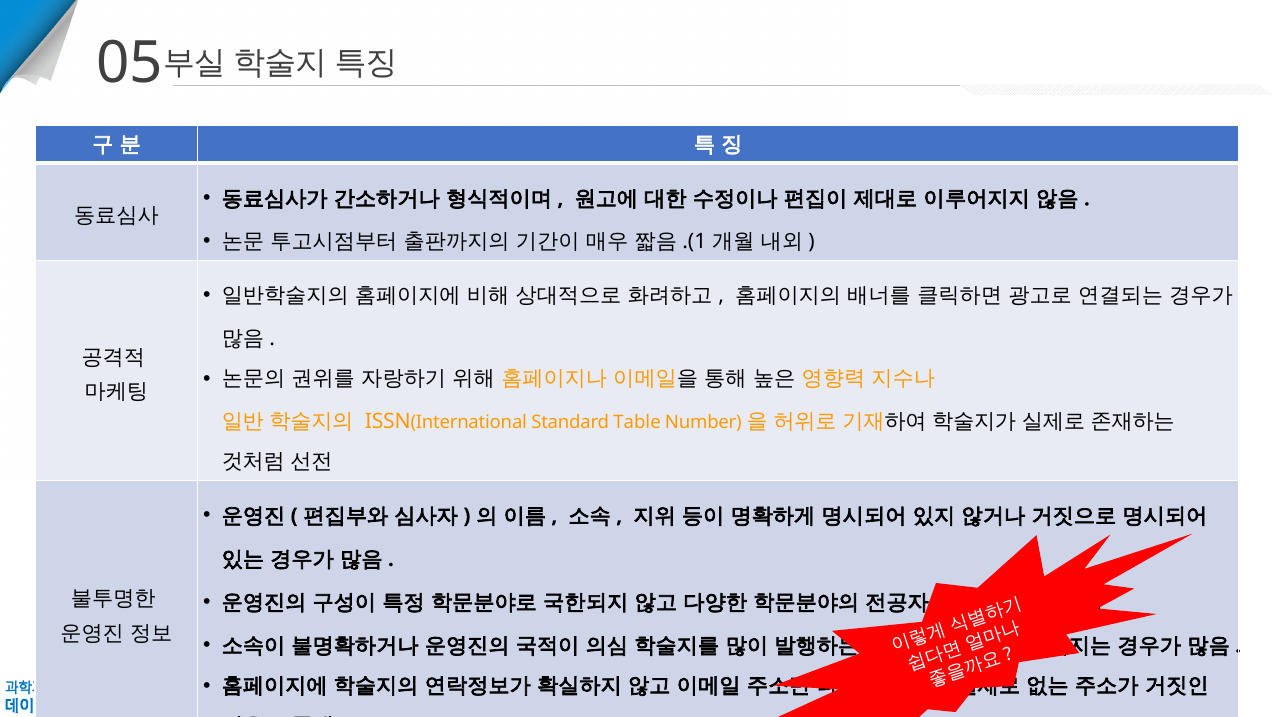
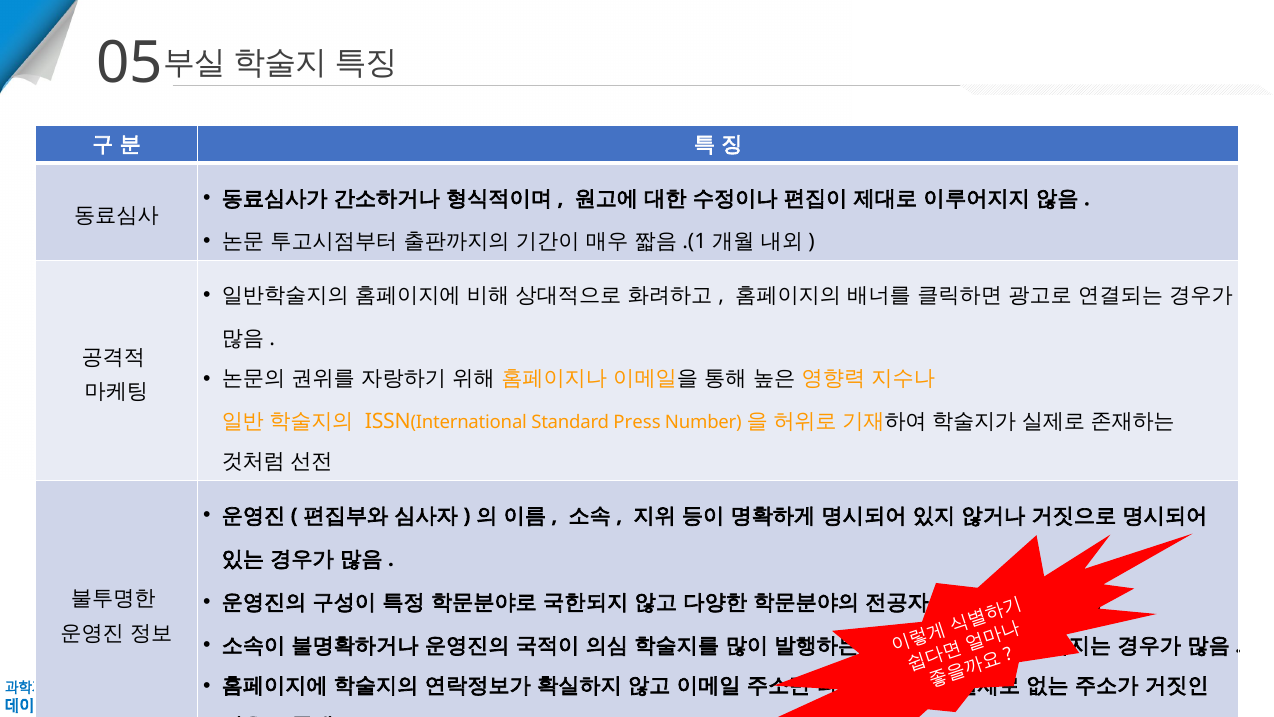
Table: Table -> Press (637, 423)
